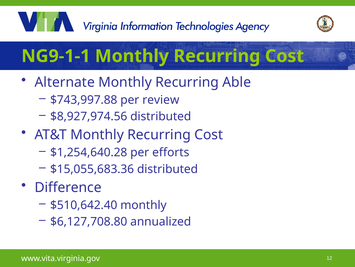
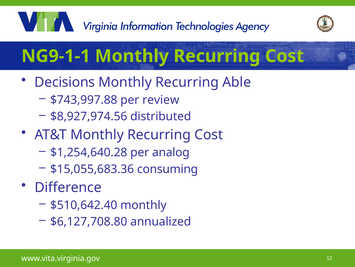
Alternate: Alternate -> Decisions (65, 82)
efforts: efforts -> analog (171, 152)
$15,055,683.36 distributed: distributed -> consuming (168, 169)
